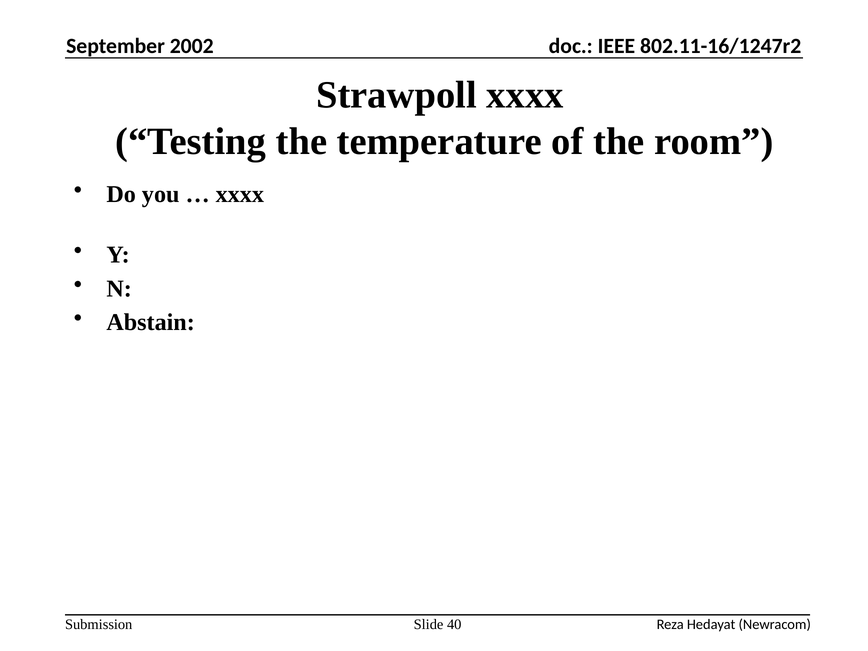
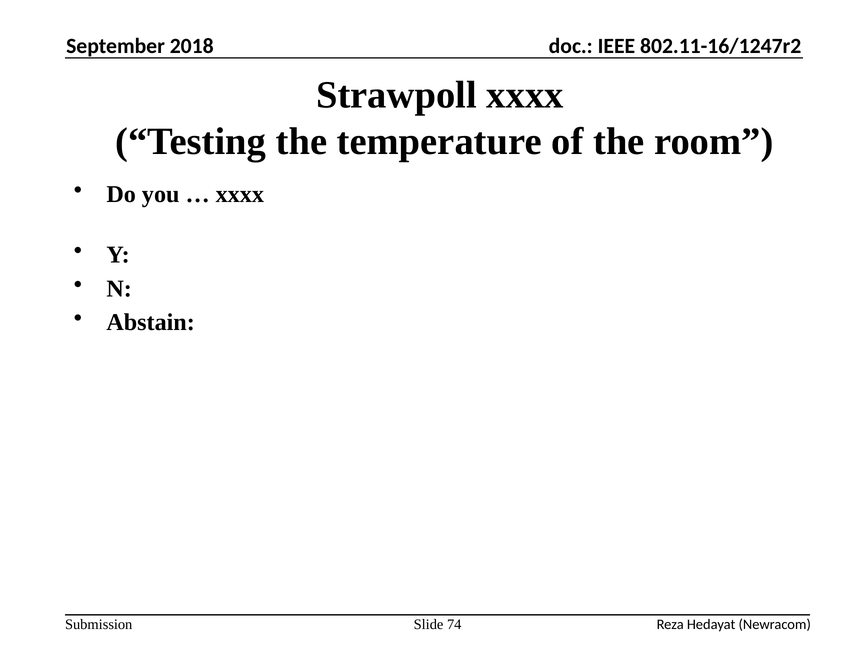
2002: 2002 -> 2018 (192, 46)
40: 40 -> 74 (454, 624)
